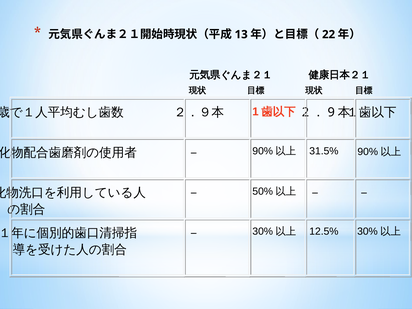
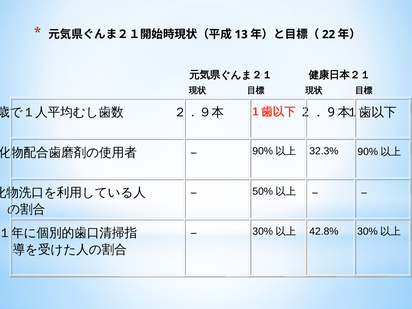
31.5%: 31.5% -> 32.3% (324, 151)
12.5%: 12.5% -> 42.8% (324, 231)
